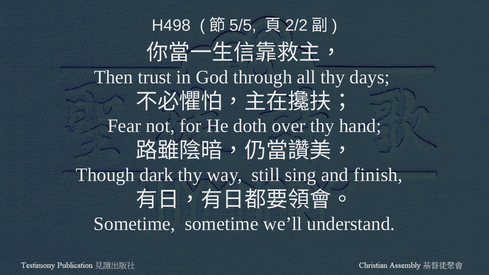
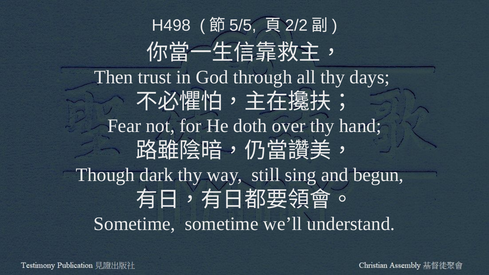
finish: finish -> begun (378, 175)
